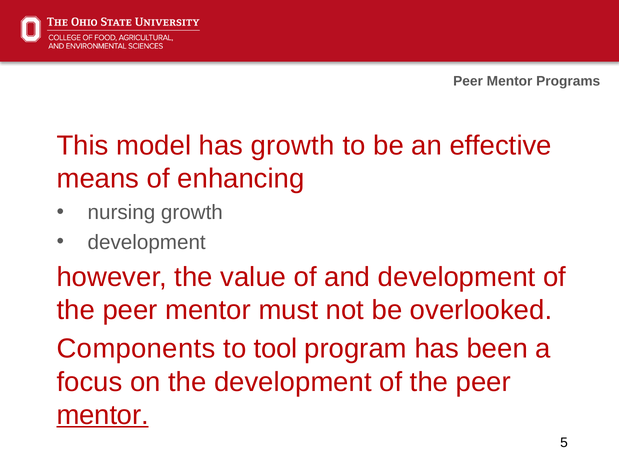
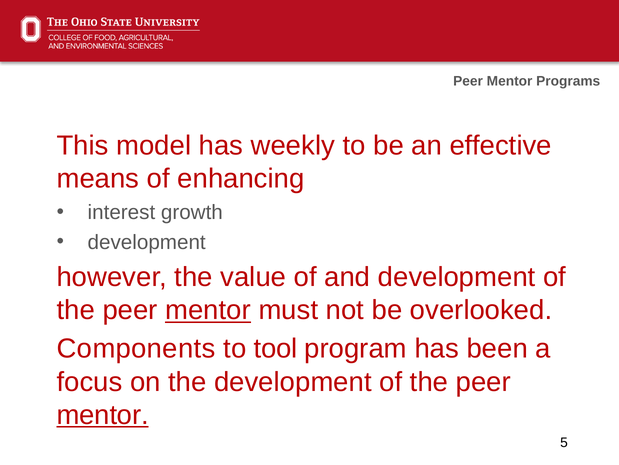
has growth: growth -> weekly (293, 145)
nursing: nursing -> interest (121, 212)
mentor underline: none -> present (208, 310)
